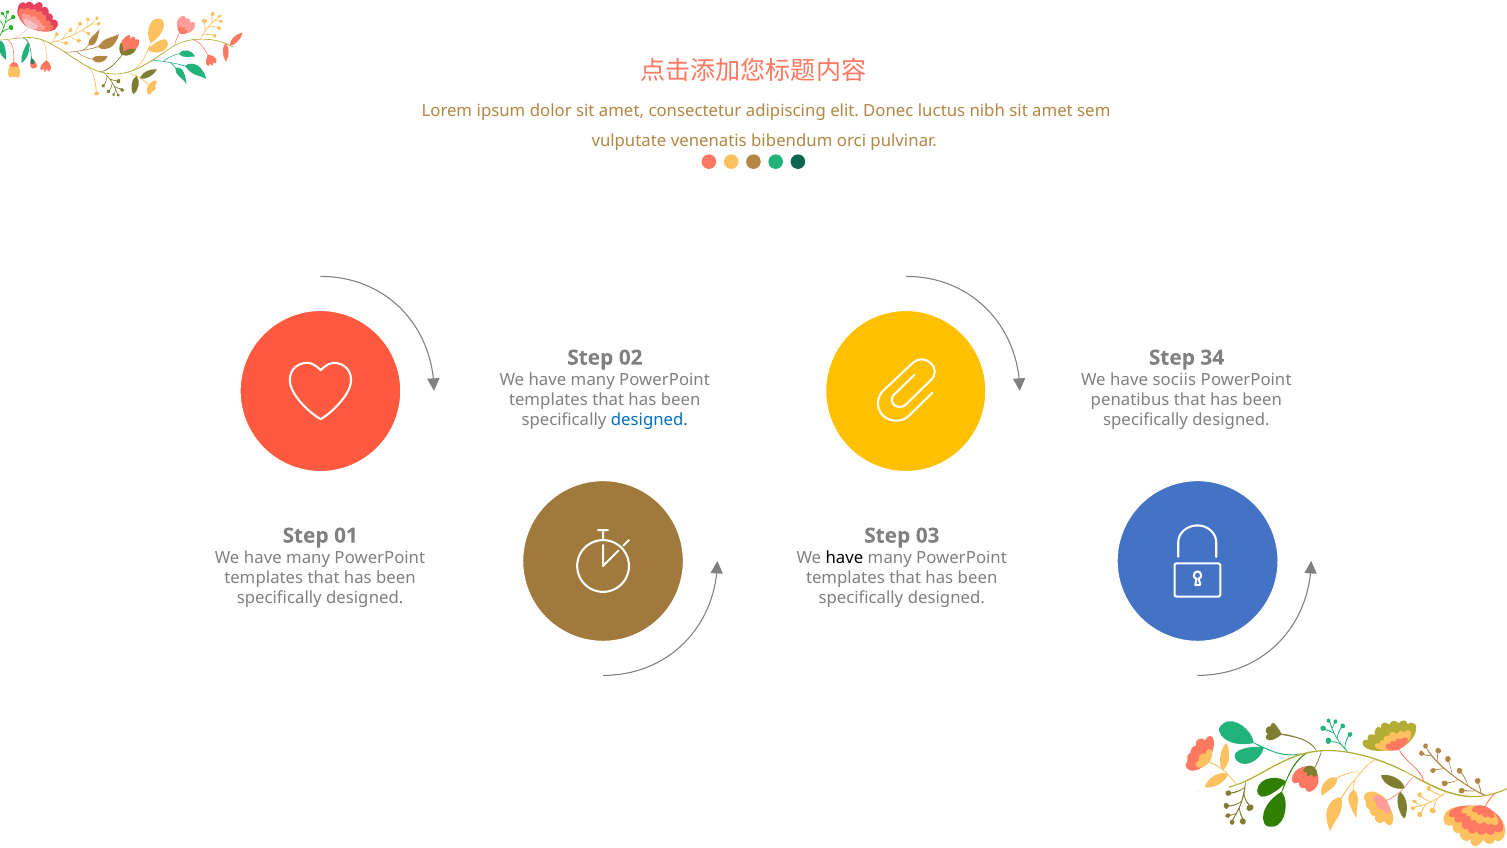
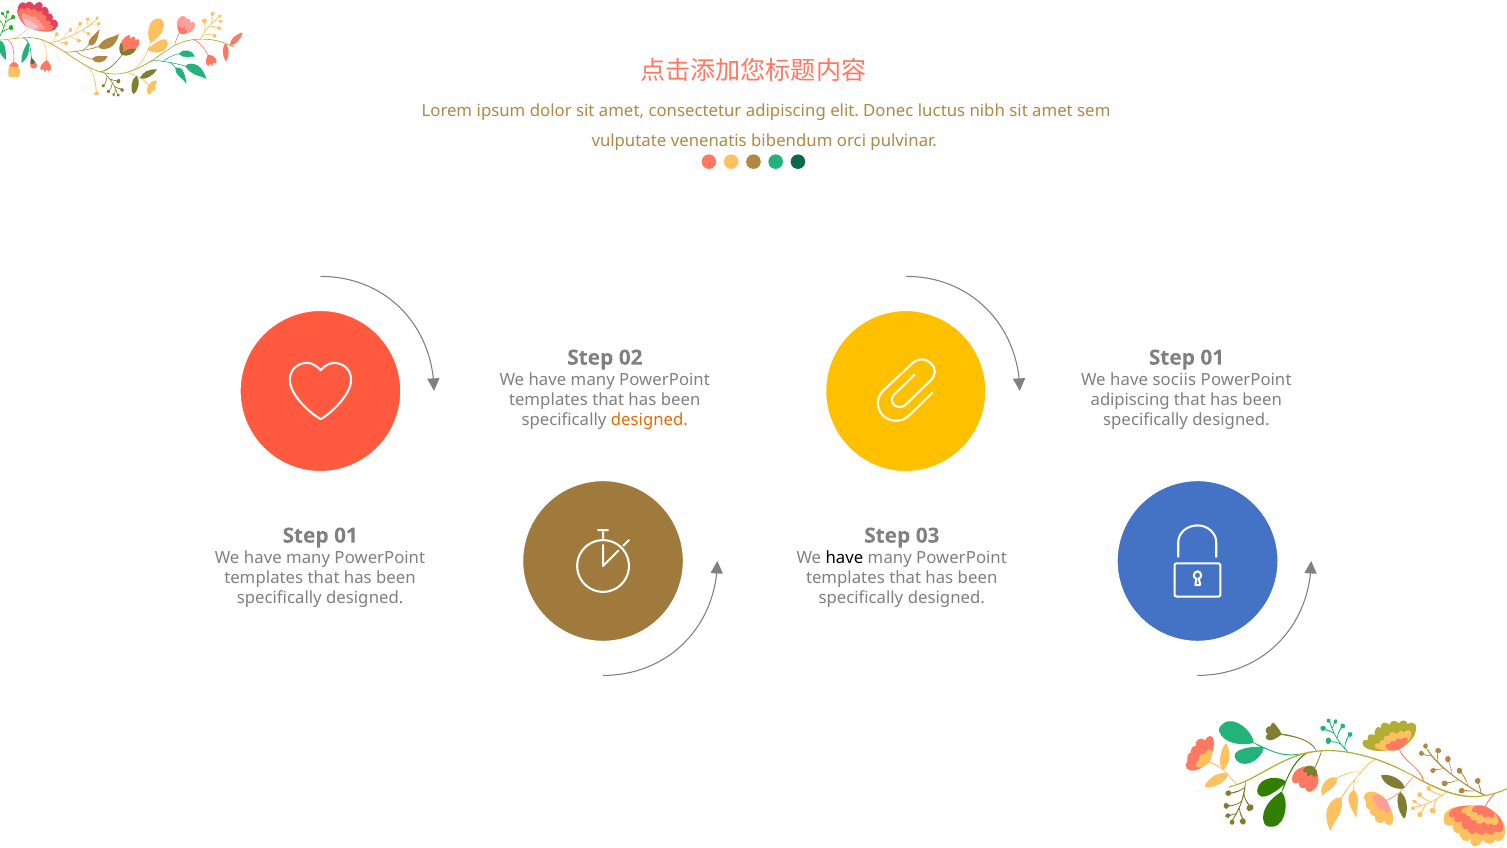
34: 34 -> 01 (1212, 358)
penatibus: penatibus -> adipiscing (1130, 400)
designed colour: blue -> orange (649, 420)
